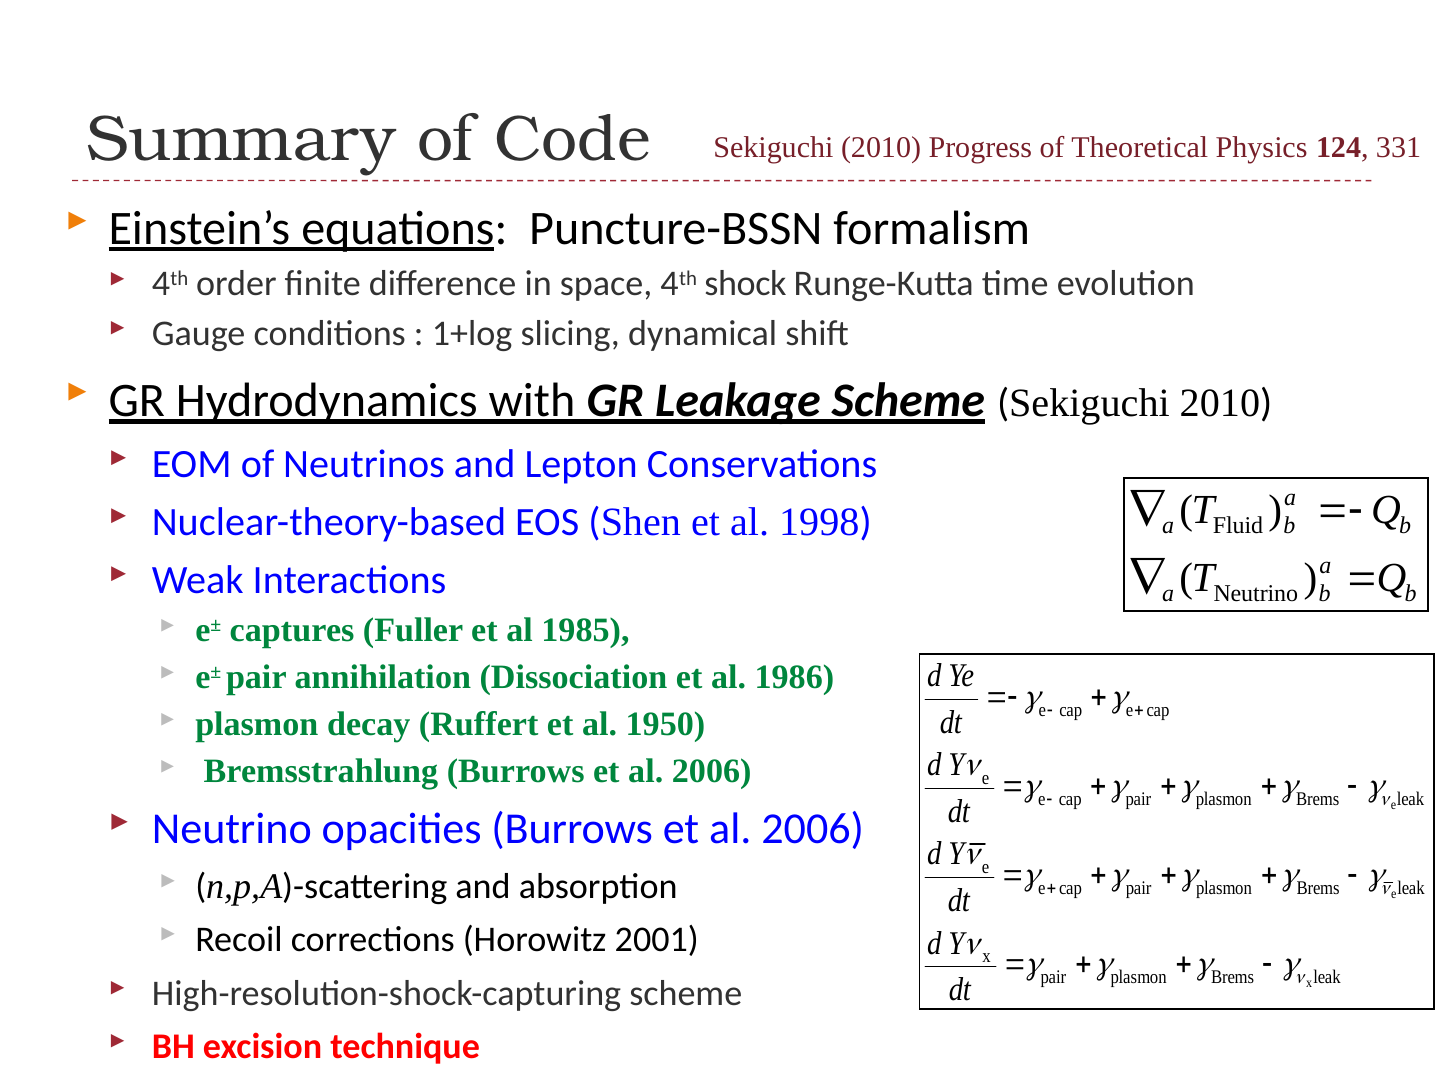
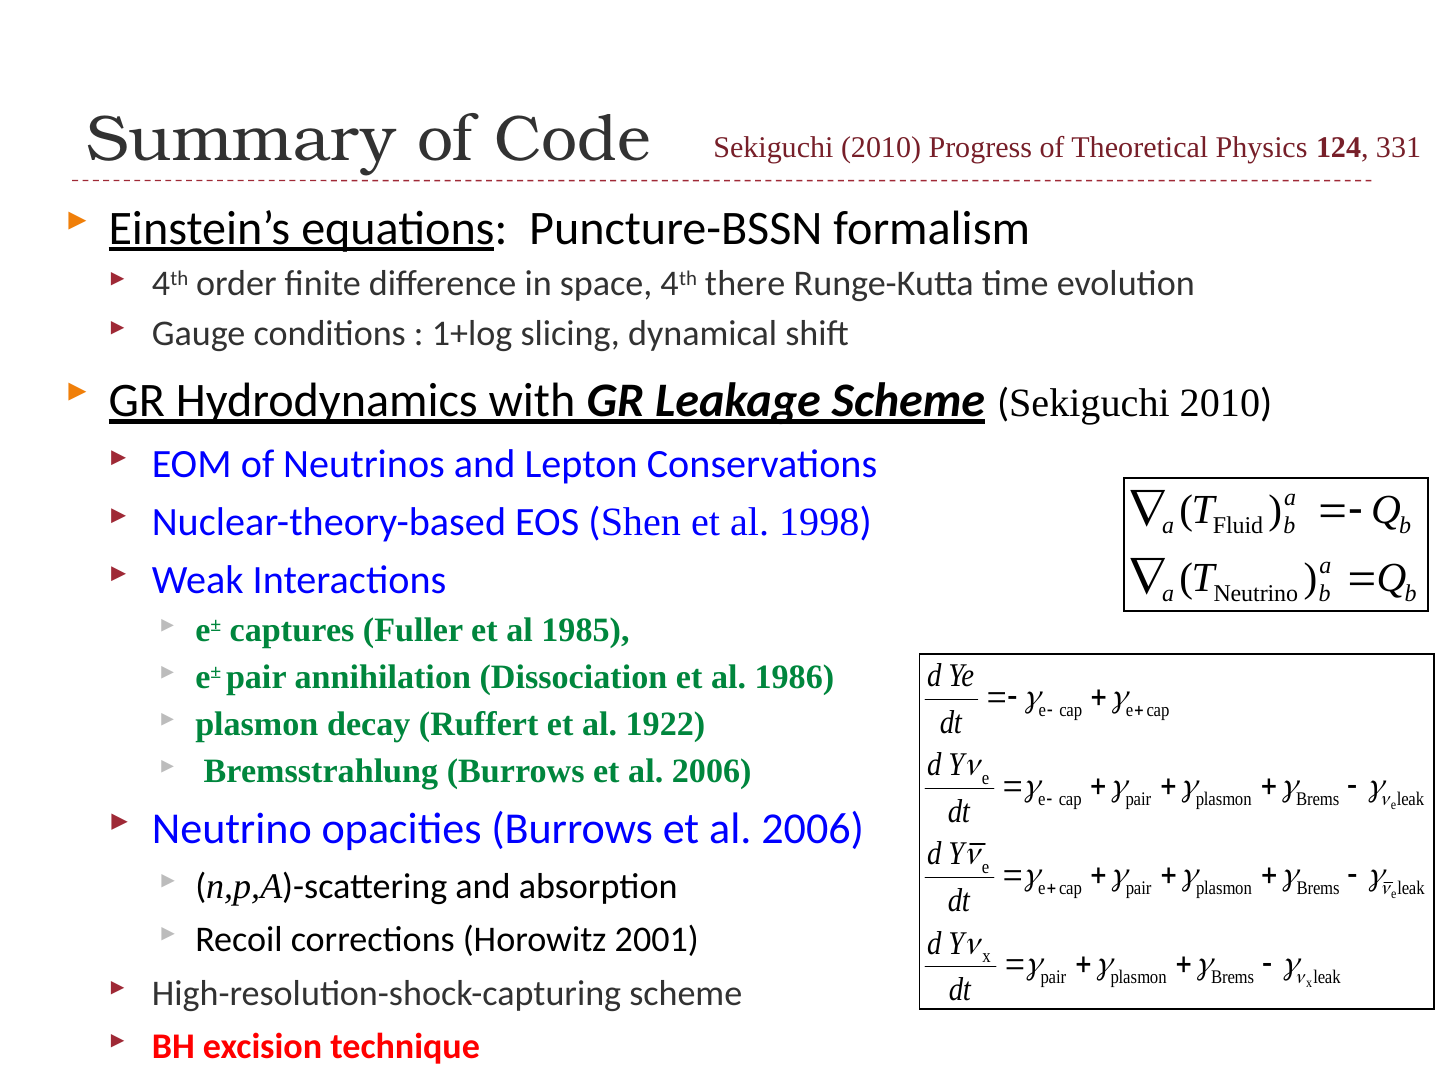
shock: shock -> there (745, 284)
1950: 1950 -> 1922 (665, 724)
